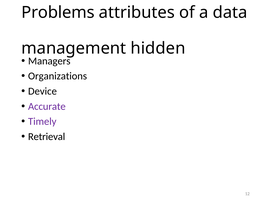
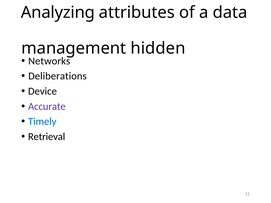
Problems: Problems -> Analyzing (58, 12)
Managers: Managers -> Networks (49, 61)
Organizations: Organizations -> Deliberations (57, 76)
Timely colour: purple -> blue (42, 122)
